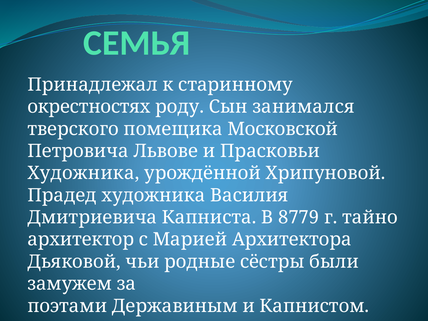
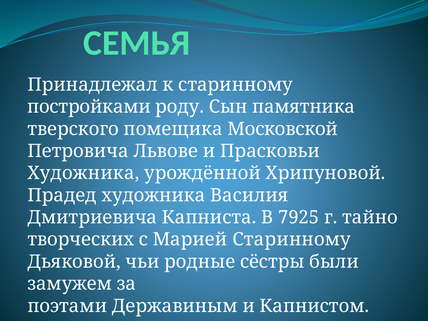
окрестностях: окрестностях -> постройками (89, 107)
занимался: занимался -> памятника (304, 107)
8779: 8779 -> 7925 (299, 217)
архитектор: архитектор -> творческих (81, 240)
Марией Архитектора: Архитектора -> Старинному (292, 240)
